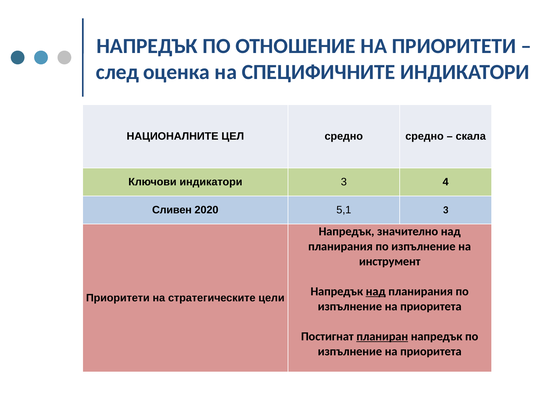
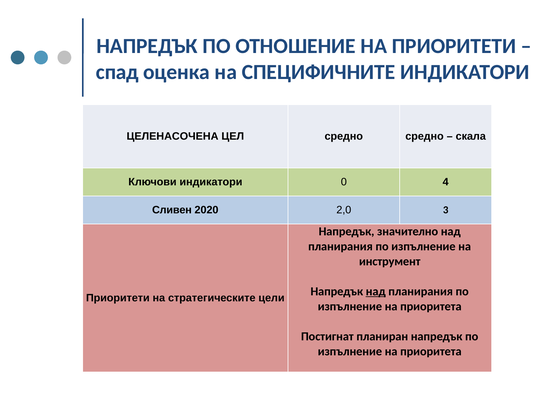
след: след -> спад (117, 72)
НАЦИОНАЛНИТЕ: НАЦИОНАЛНИТЕ -> ЦЕЛЕНАСОЧЕНА (173, 136)
индикатори 3: 3 -> 0 (344, 182)
5,1: 5,1 -> 2,0 (344, 210)
планиран underline: present -> none (382, 336)
